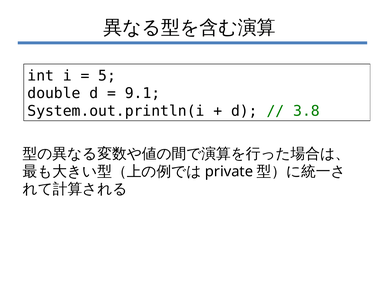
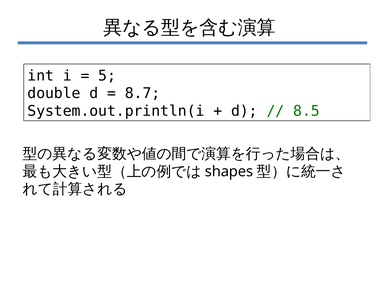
9.1: 9.1 -> 8.7 (143, 93)
3.8: 3.8 -> 8.5 (306, 111)
private: private -> shapes (229, 172)
